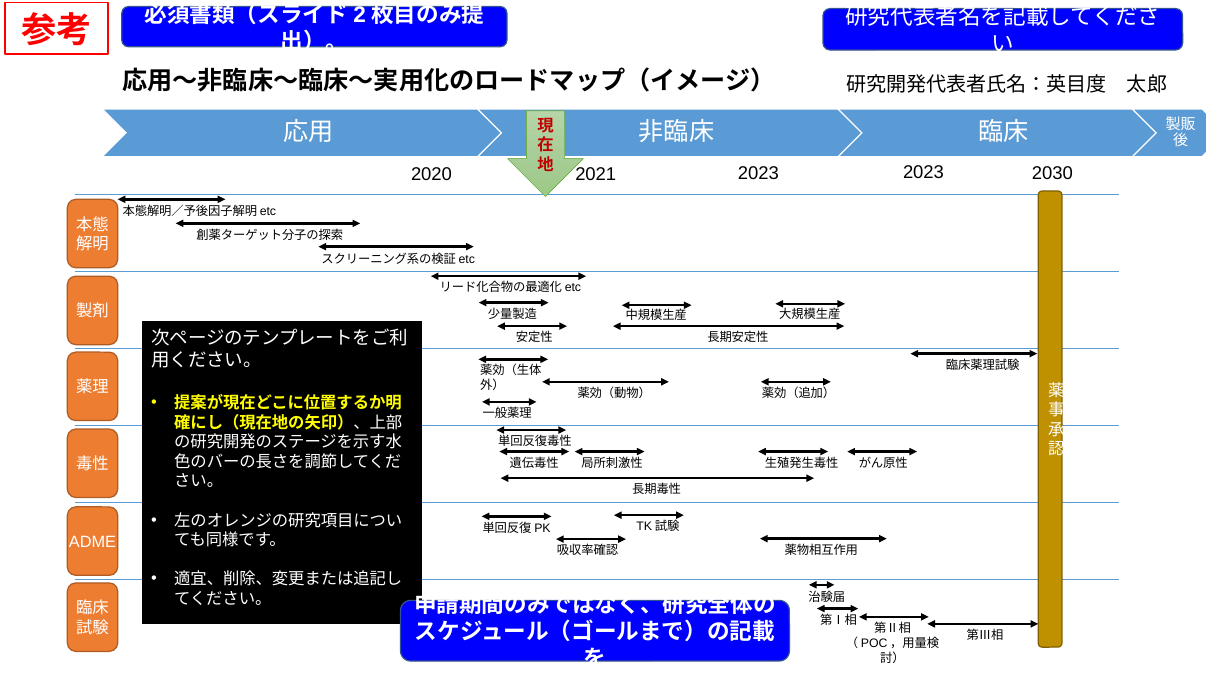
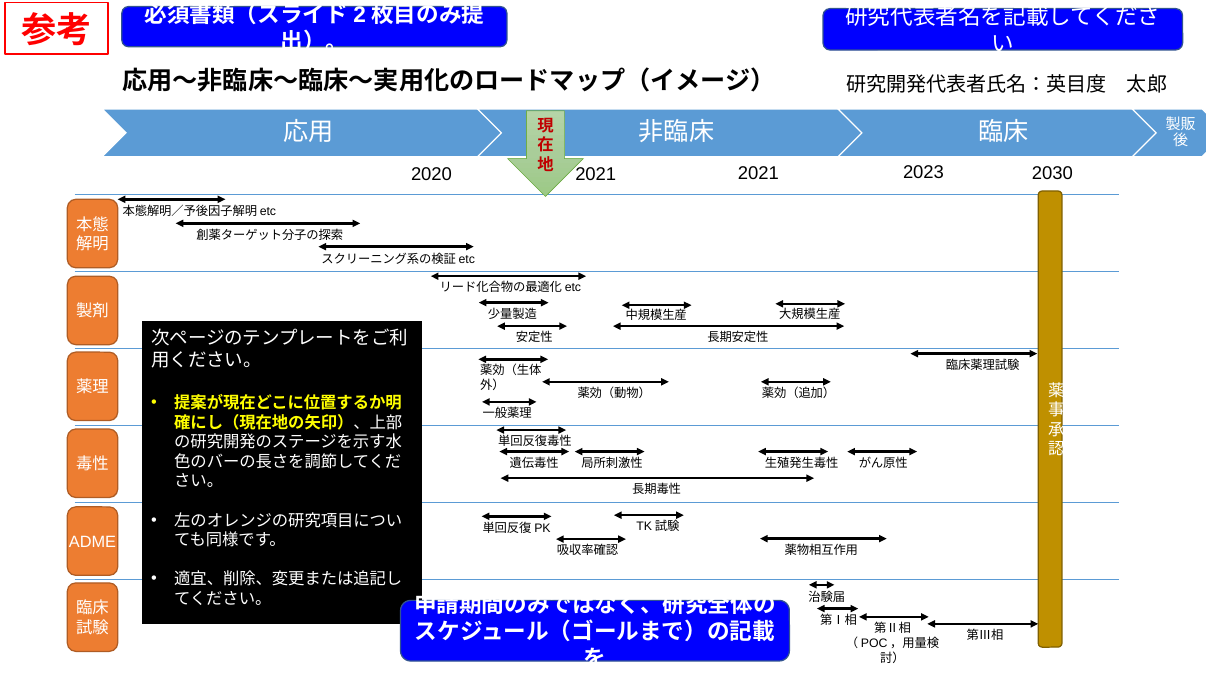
2023: 2023 -> 2021 (758, 174)
